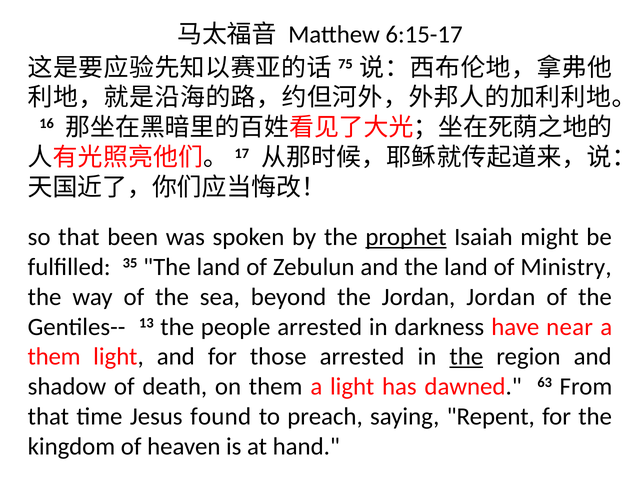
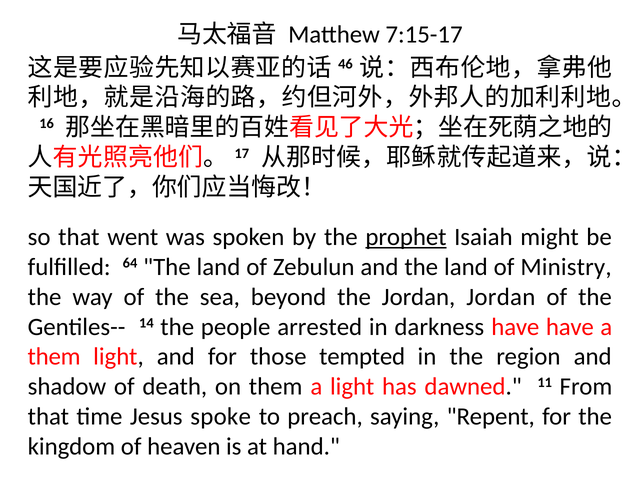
6:15-17: 6:15-17 -> 7:15-17 (424, 35)
75: 75 -> 46 (345, 64)
been: been -> went (133, 237)
35: 35 -> 64 (130, 263)
13: 13 -> 14 (146, 323)
have near: near -> have (570, 327)
those arrested: arrested -> tempted (362, 357)
the underline: present -> none (466, 357)
63: 63 -> 11 (545, 383)
found: found -> spoke (221, 417)
